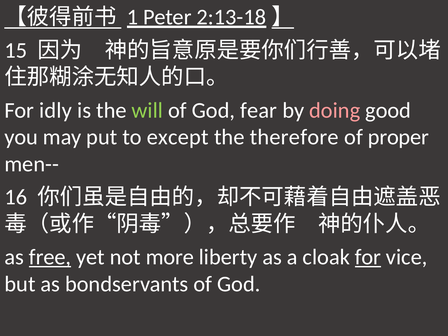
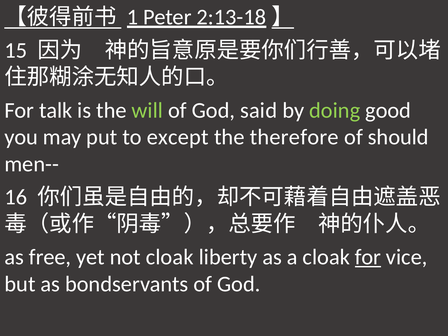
idly: idly -> talk (56, 110)
fear: fear -> said (259, 110)
doing colour: pink -> light green (335, 110)
proper: proper -> should (398, 137)
free underline: present -> none (50, 257)
not more: more -> cloak (170, 257)
